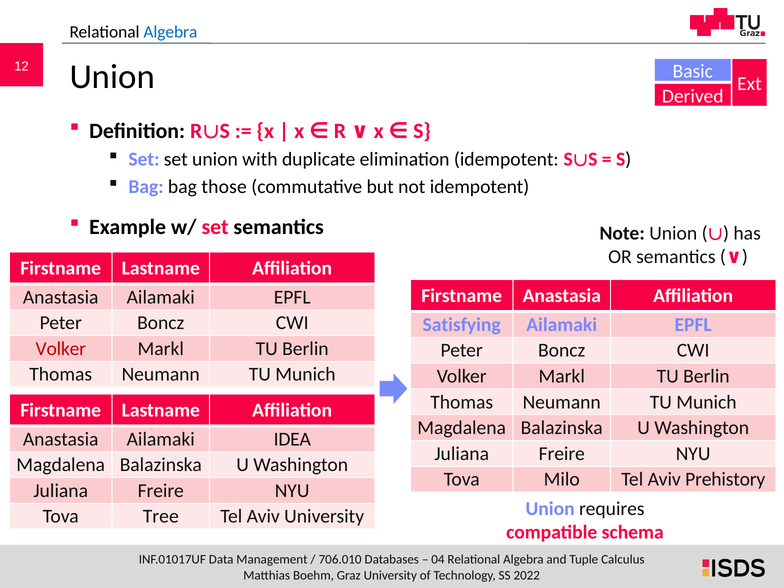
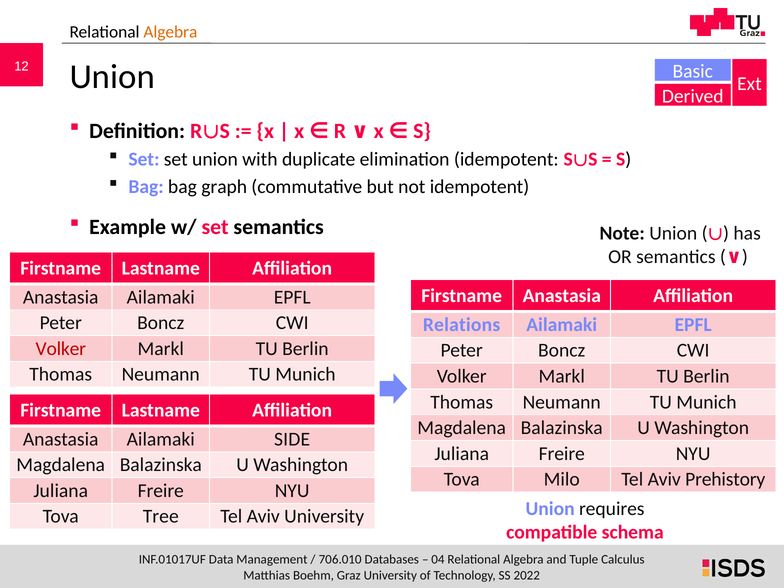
Algebra colour: blue -> orange (170, 32)
those: those -> graph (224, 187)
Satisfying: Satisfying -> Relations (462, 325)
IDEA: IDEA -> SIDE (292, 439)
